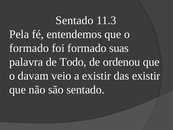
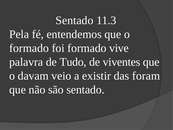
suas: suas -> vive (119, 48)
Todo: Todo -> Tudo (73, 62)
ordenou: ordenou -> viventes (122, 62)
das existir: existir -> foram (146, 76)
